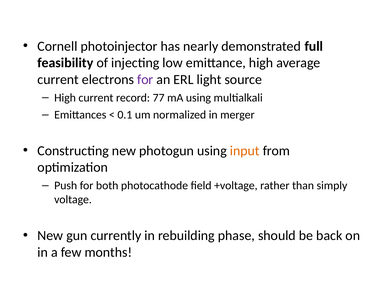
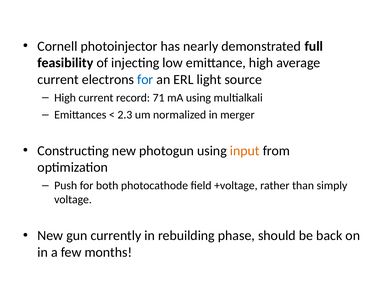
for colour: purple -> blue (145, 79)
77: 77 -> 71 (159, 98)
0.1: 0.1 -> 2.3 (125, 115)
